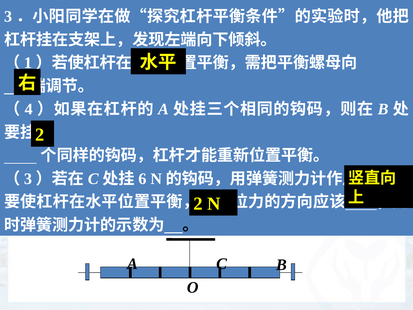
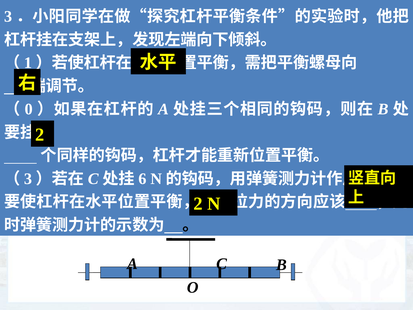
4: 4 -> 0 (29, 109)
